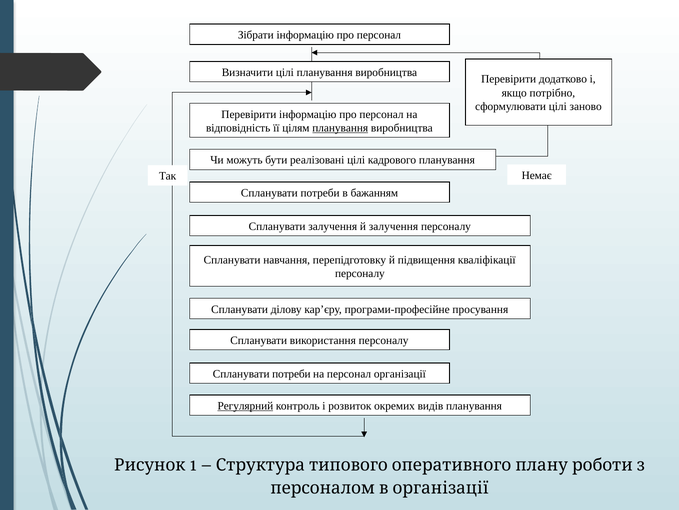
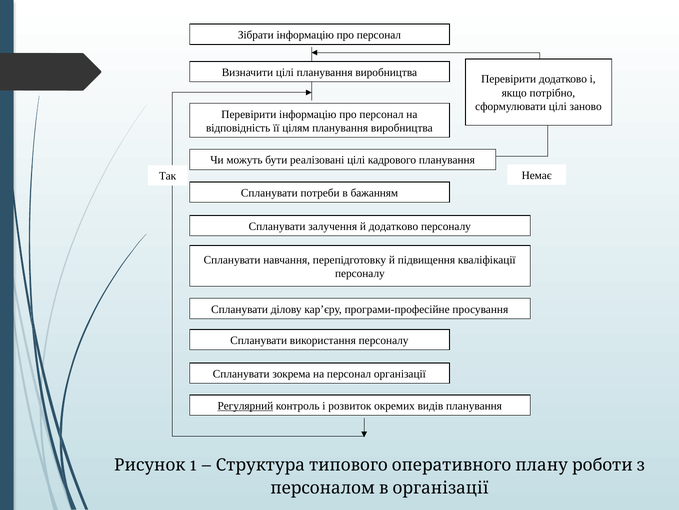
планування underline: present -> none (340, 128)
й залучення: залучення -> додатково (394, 226)
потреби: потреби -> зокрема (291, 373)
